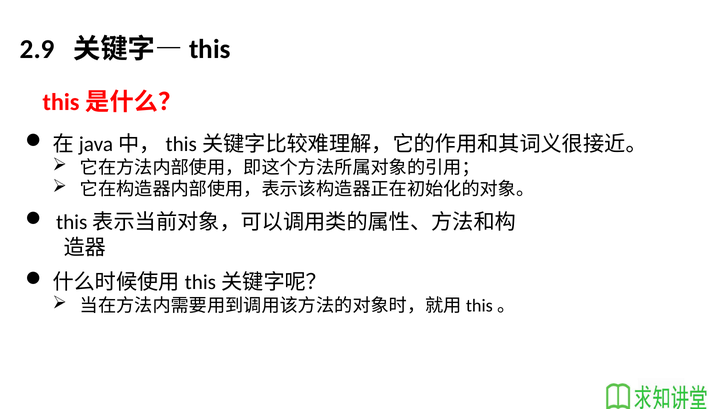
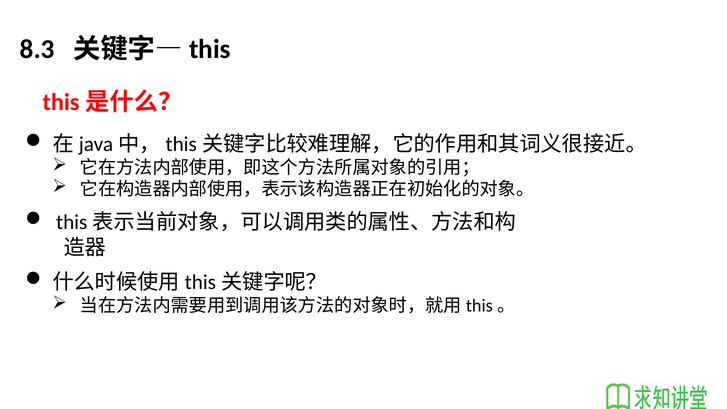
2.9: 2.9 -> 8.3 (37, 49)
